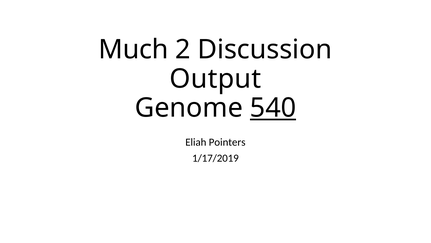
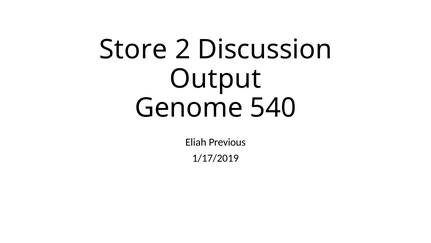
Much: Much -> Store (133, 50)
540 underline: present -> none (273, 108)
Pointers: Pointers -> Previous (227, 142)
